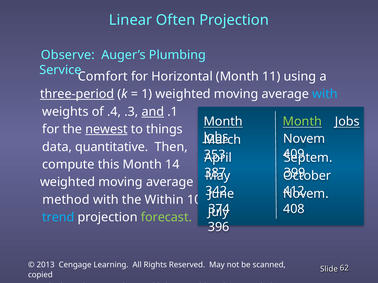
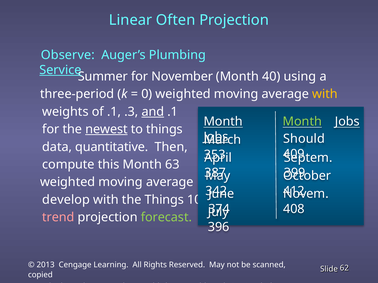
Service underline: none -> present (60, 70)
Comfort: Comfort -> Summer (103, 77)
Horizontal: Horizontal -> November (182, 77)
11: 11 -> 40 (271, 77)
three-period underline: present -> none (77, 94)
1: 1 -> 0 (147, 94)
with colour: light blue -> yellow (325, 94)
of .4: .4 -> .1 (114, 112)
Novem: Novem -> Should (304, 139)
14: 14 -> 63 (172, 165)
method: method -> develop (66, 200)
the Within: Within -> Things (164, 200)
trend colour: light blue -> pink (58, 218)
